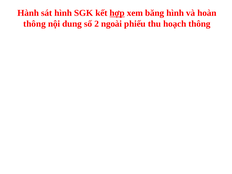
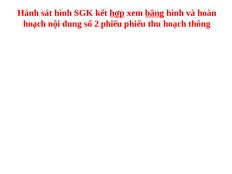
băng underline: none -> present (155, 13)
thông: thông -> hoạch (35, 24)
2 ngoài: ngoài -> phiếu (112, 24)
